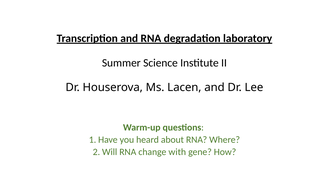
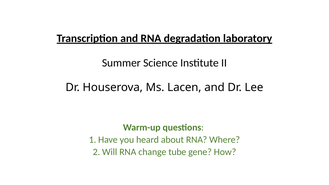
with: with -> tube (177, 152)
